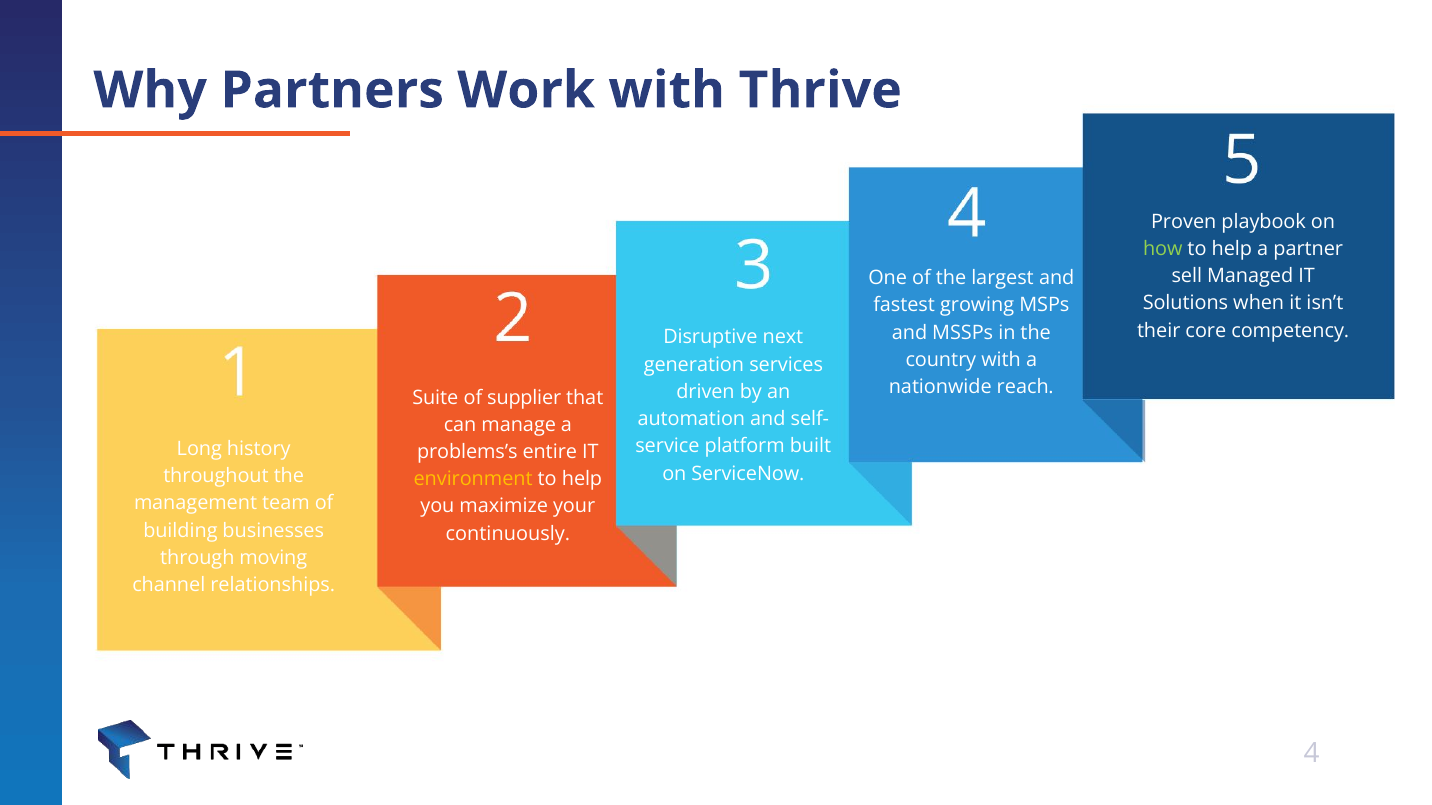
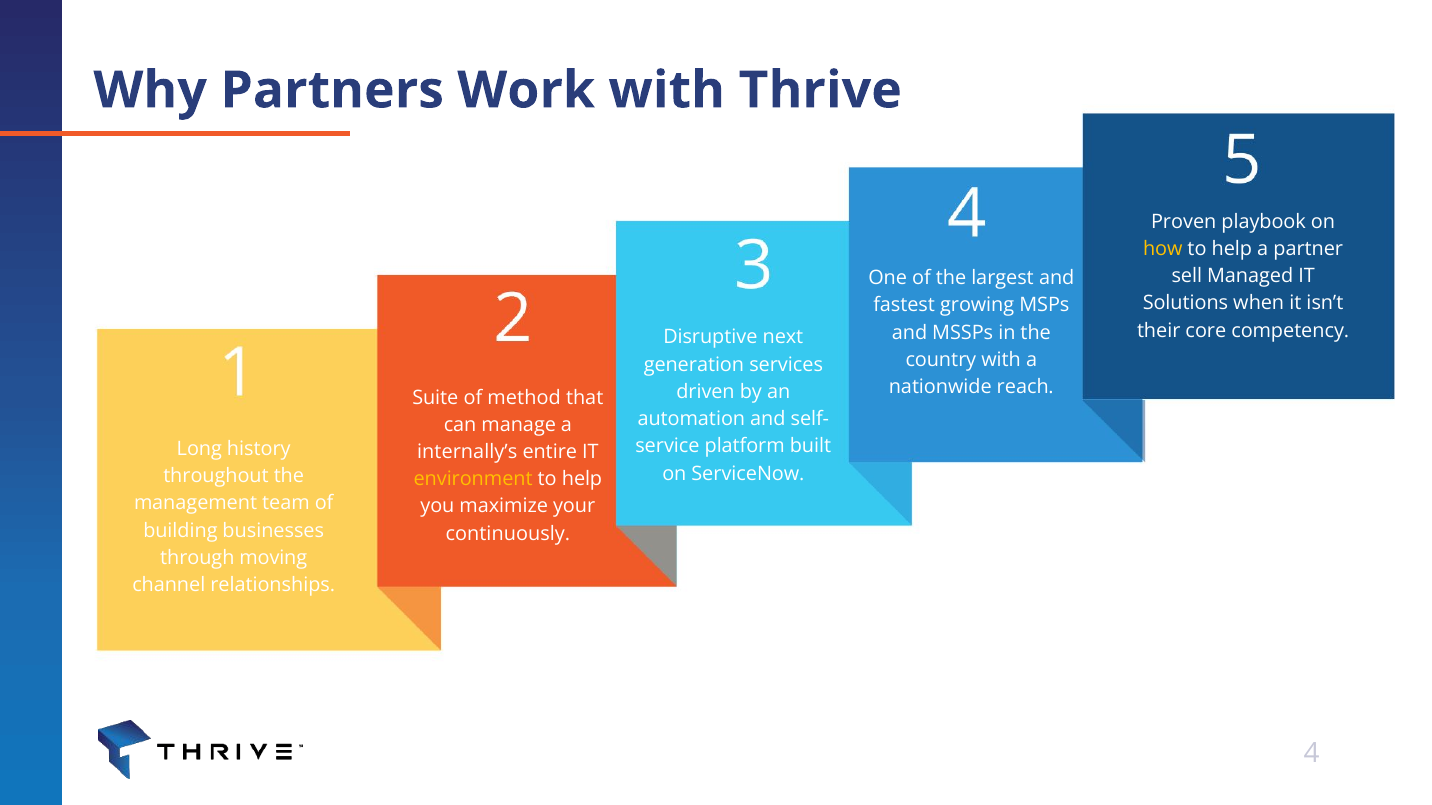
how colour: light green -> yellow (1163, 249)
supplier: supplier -> method (524, 398)
problems’s: problems’s -> internally’s (467, 452)
